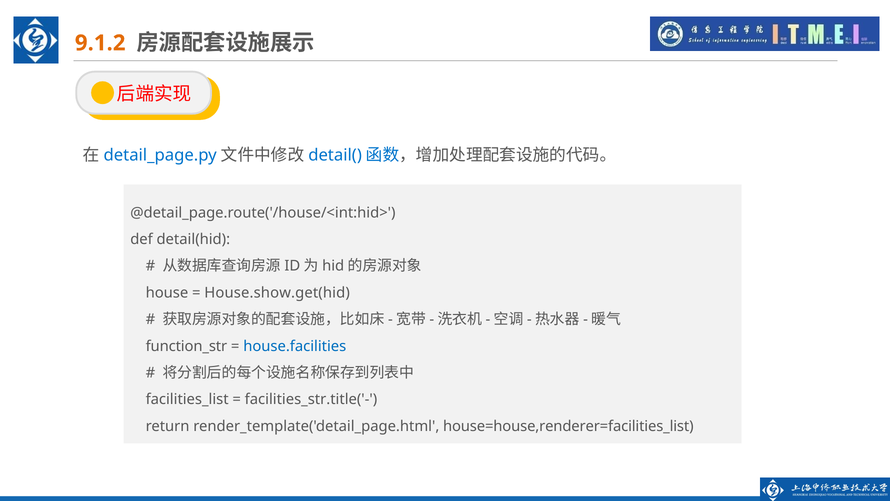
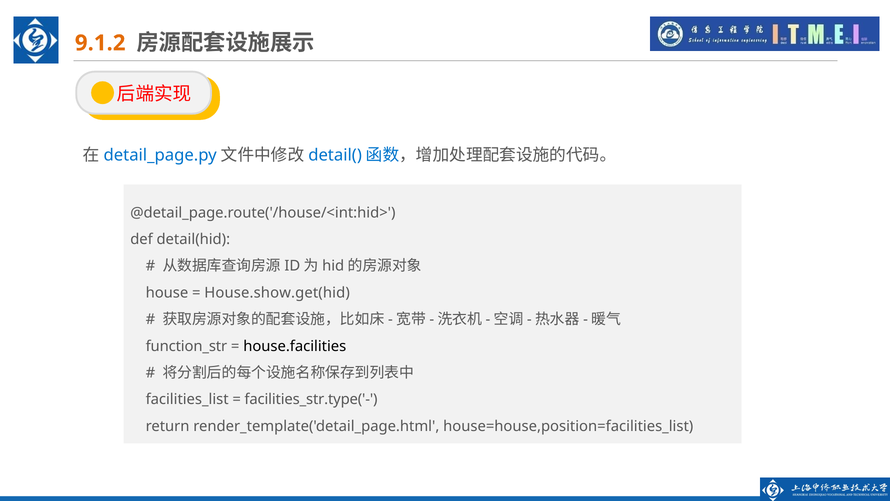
house.facilities colour: blue -> black (295, 346)
facilities_str.title('-: facilities_str.title('- -> facilities_str.type('- (311, 399)
house=house,renderer=facilities_list: house=house,renderer=facilities_list -> house=house,position=facilities_list (568, 426)
